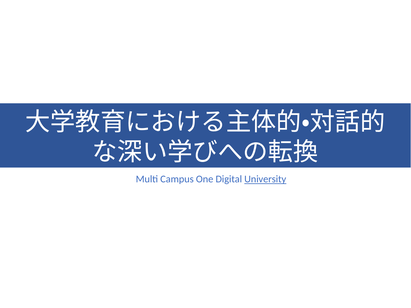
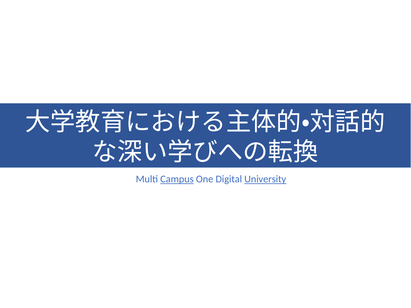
Campus underline: none -> present (177, 179)
